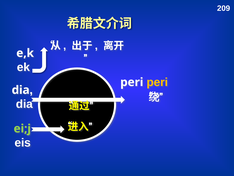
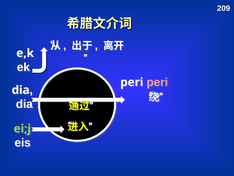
peri colour: yellow -> pink (157, 82)
